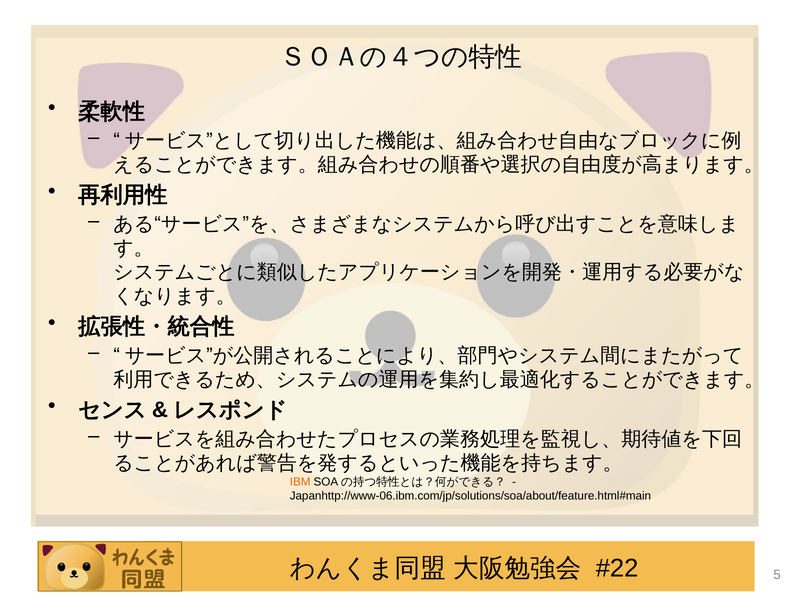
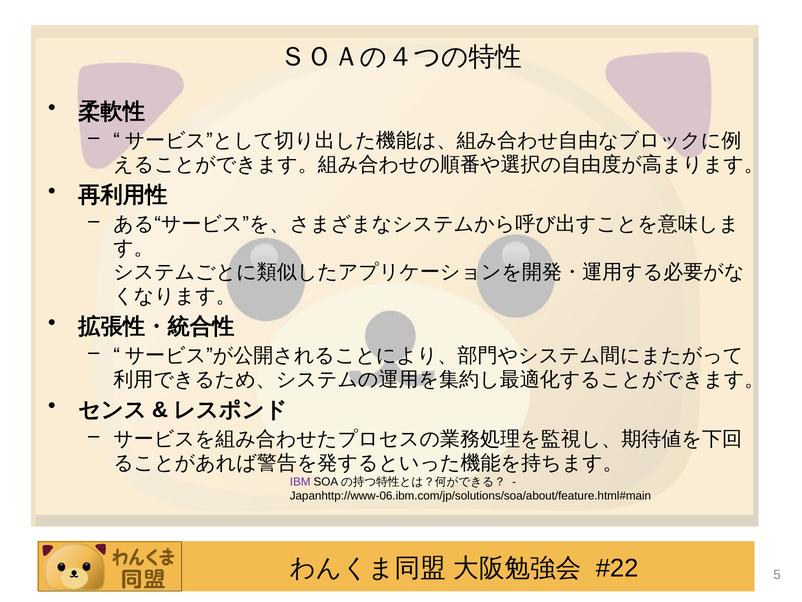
IBM colour: orange -> purple (300, 482)
